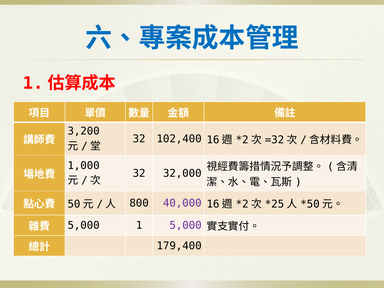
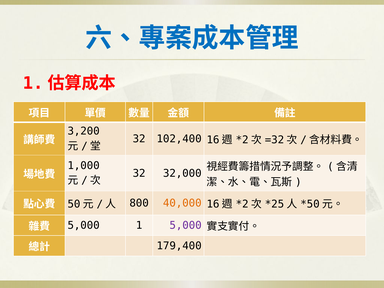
40,000 colour: purple -> orange (182, 203)
